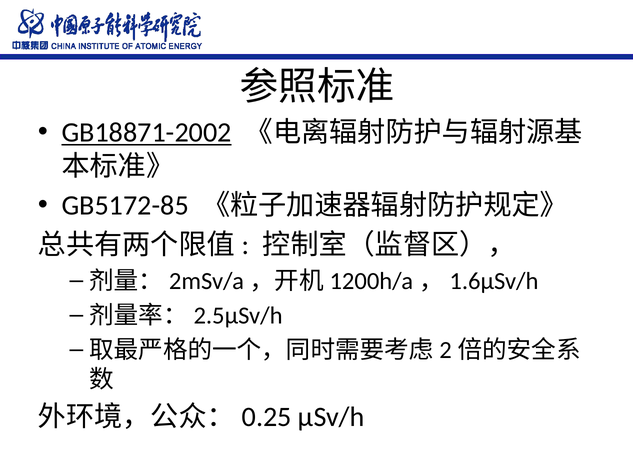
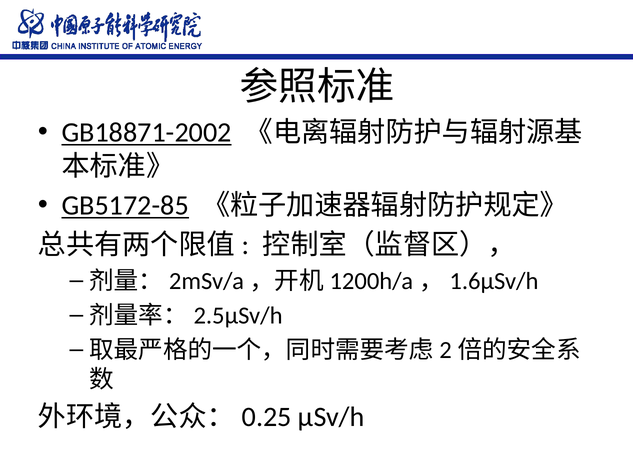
GB5172-85 underline: none -> present (125, 206)
